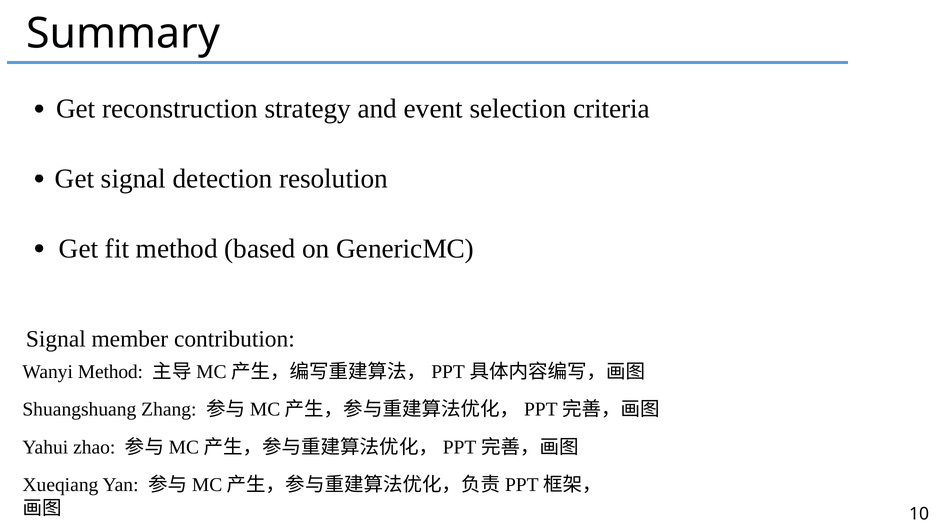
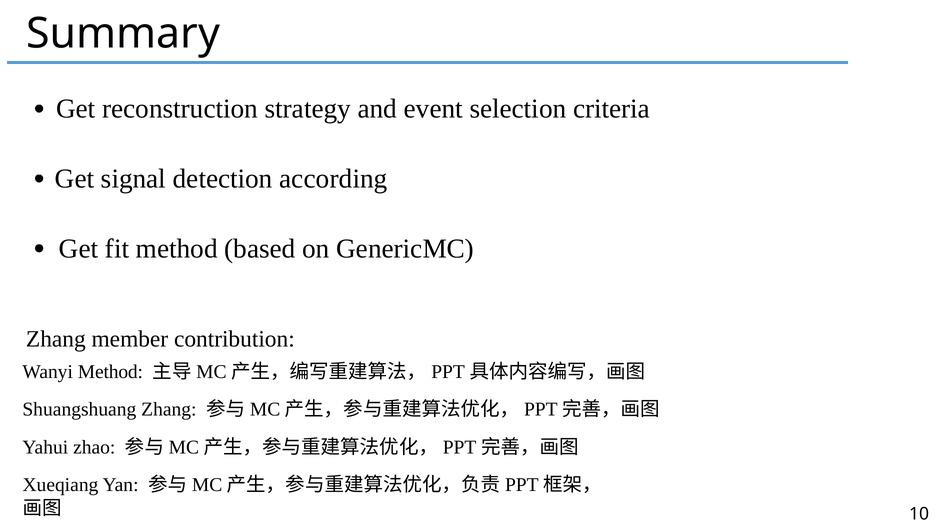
resolution: resolution -> according (333, 179)
Signal: Signal -> Zhang (56, 339)
